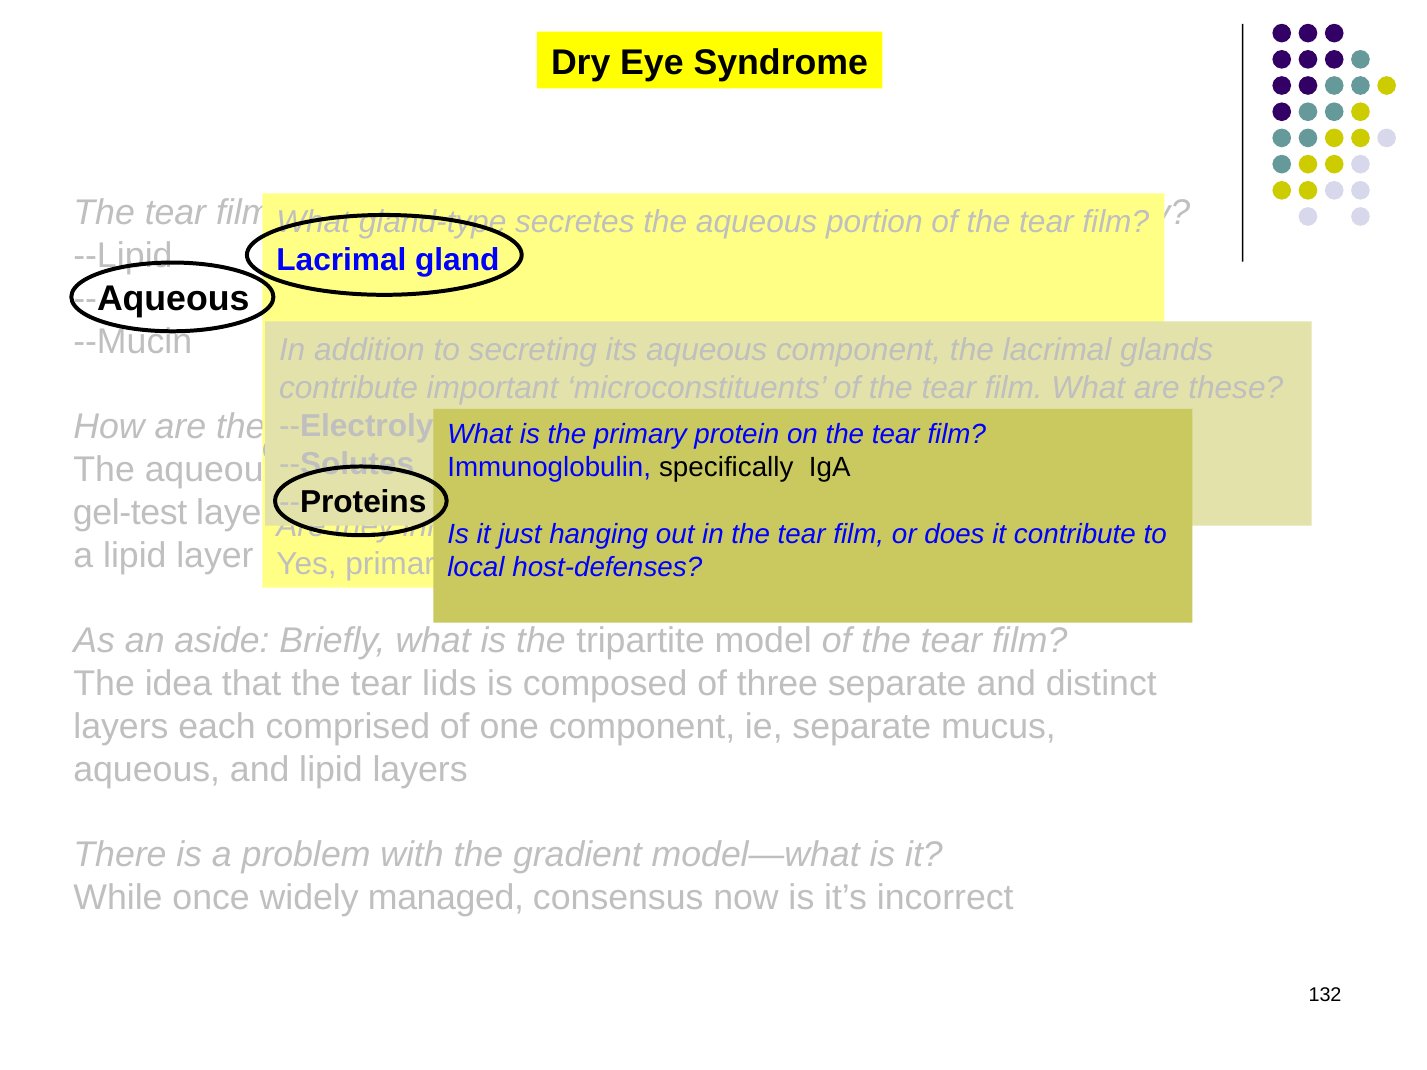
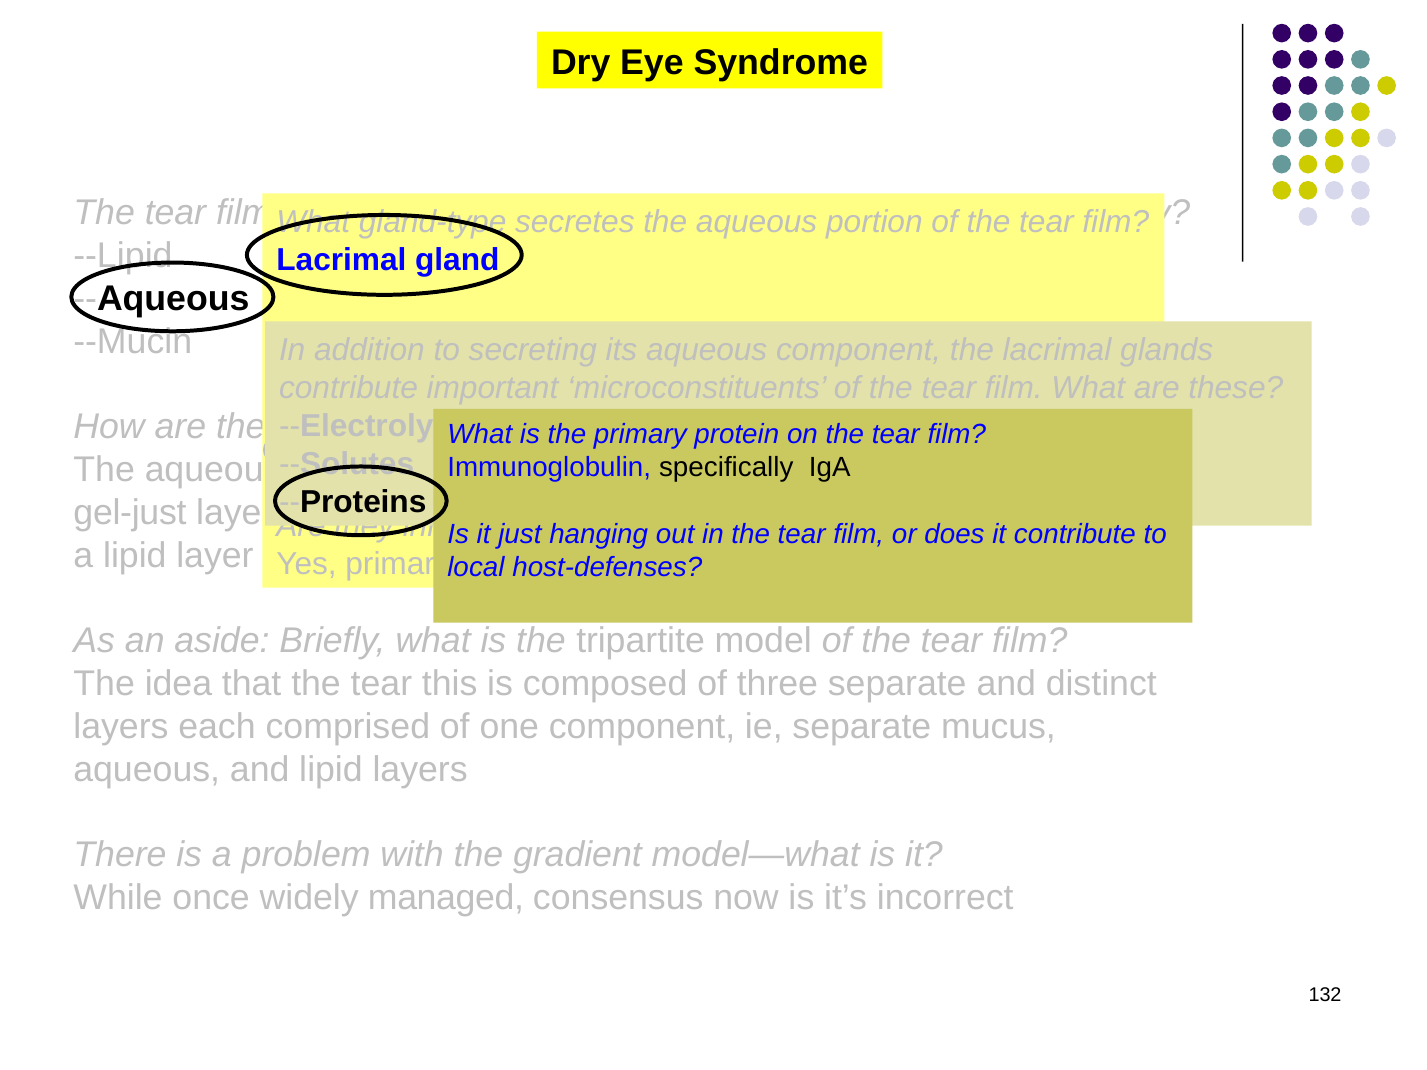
gel-test: gel-test -> gel-just (130, 513)
lids: lids -> this (450, 684)
